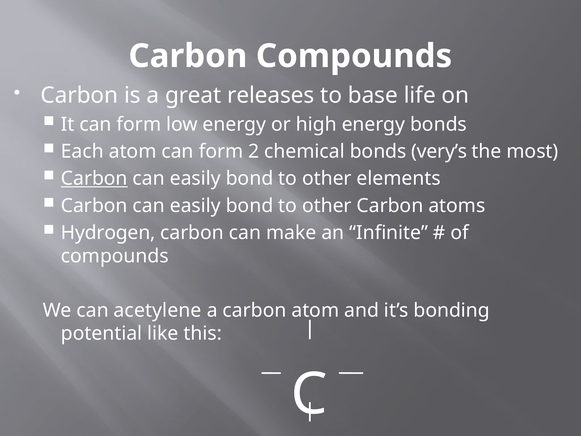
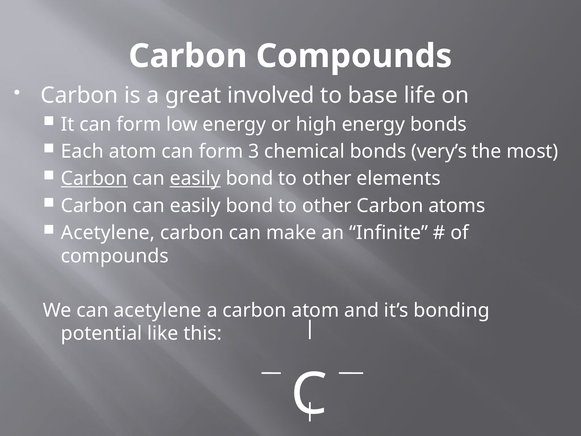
releases: releases -> involved (271, 95)
2: 2 -> 3 (254, 151)
easily underline: none -> present (195, 178)
Hydrogen: Hydrogen -> Acetylene (108, 233)
